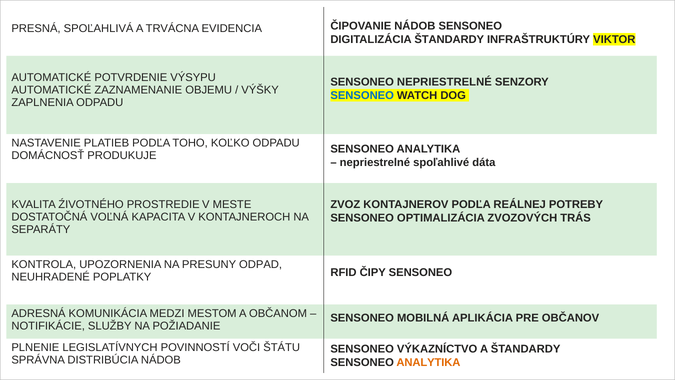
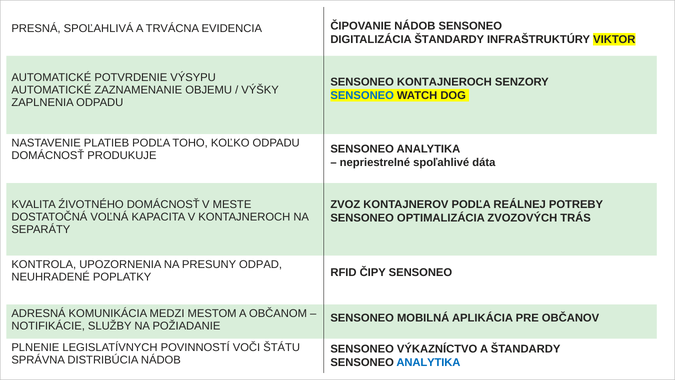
SENSONEO NEPRIESTRELNÉ: NEPRIESTRELNÉ -> KONTAJNEROCH (444, 82)
ŹIVOTNÉHO PROSTREDIE: PROSTREDIE -> DOMÁCNOSŤ (163, 204)
ANALYTIKA colour: orange -> blue (428, 362)
